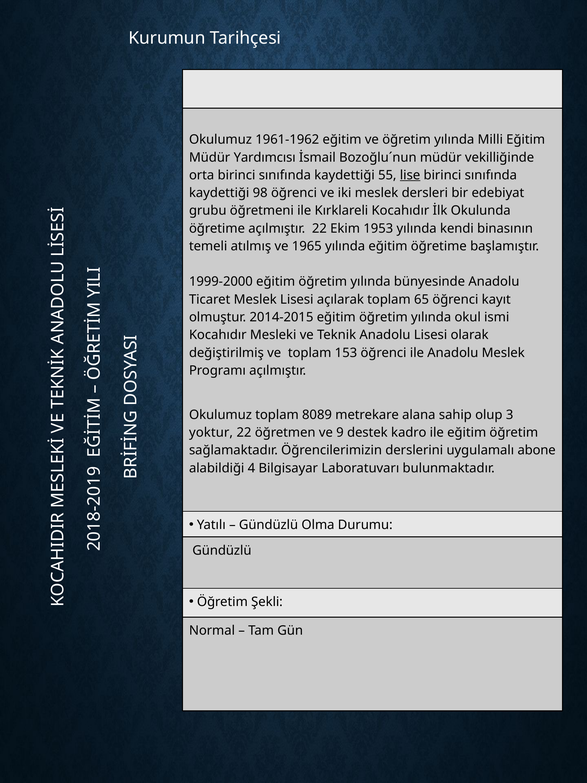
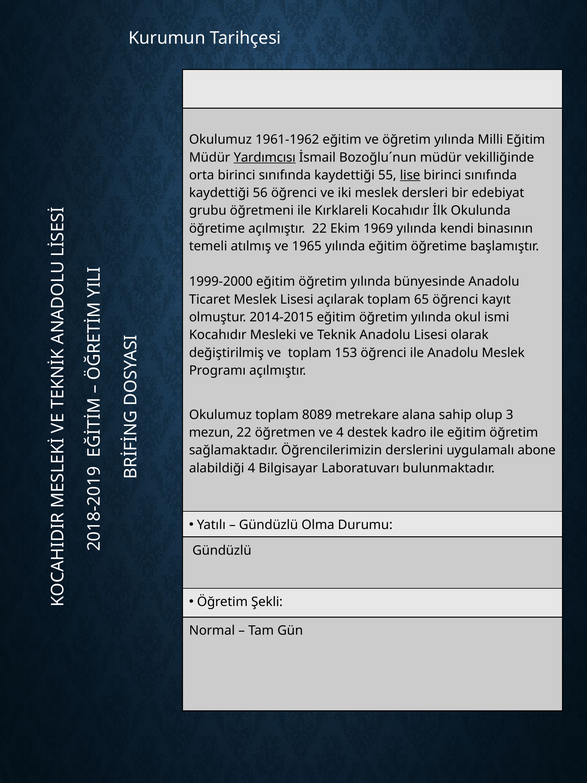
Yardımcısı underline: none -> present (265, 157)
98: 98 -> 56 (260, 193)
1953: 1953 -> 1969 (378, 228)
yoktur: yoktur -> mezun (211, 432)
ve 9: 9 -> 4 (340, 432)
